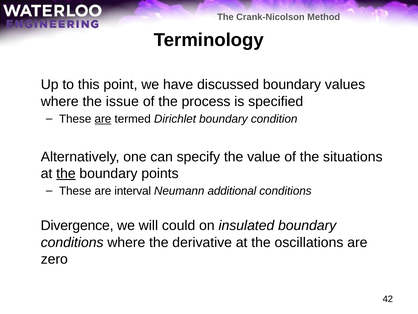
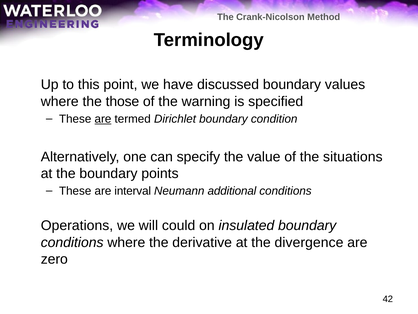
issue: issue -> those (122, 101)
process: process -> warning (206, 101)
the underline: present -> none (66, 173)
Divergence: Divergence -> Operations (77, 225)
oscillations: oscillations -> divergence (309, 242)
